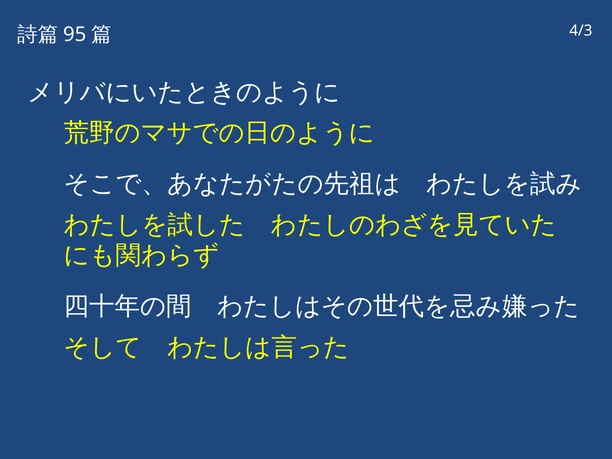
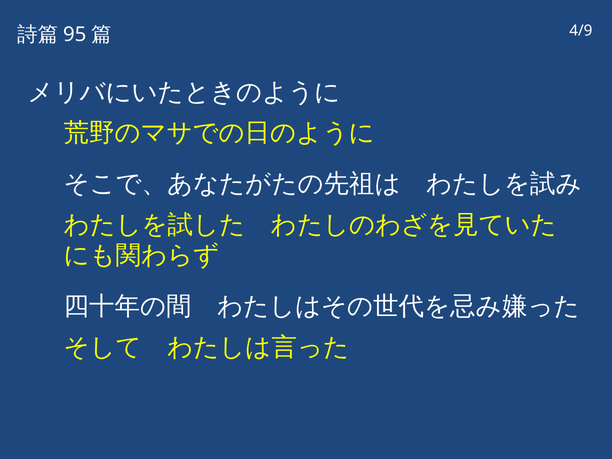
4/3: 4/3 -> 4/9 (581, 31)
